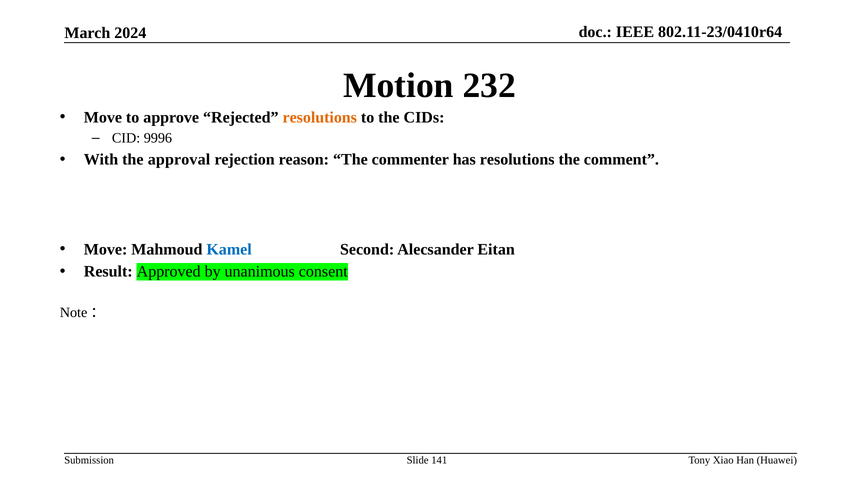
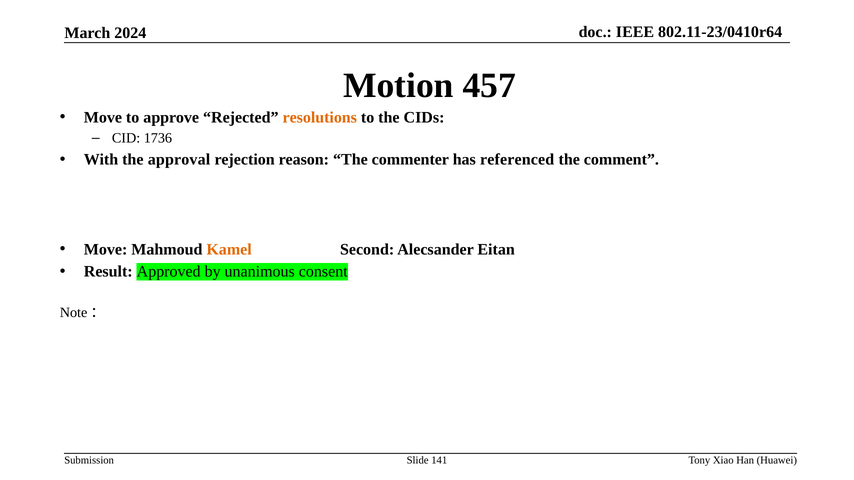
232: 232 -> 457 (489, 86)
9996: 9996 -> 1736 (158, 138)
has resolutions: resolutions -> referenced (517, 160)
Kamel colour: blue -> orange (229, 250)
